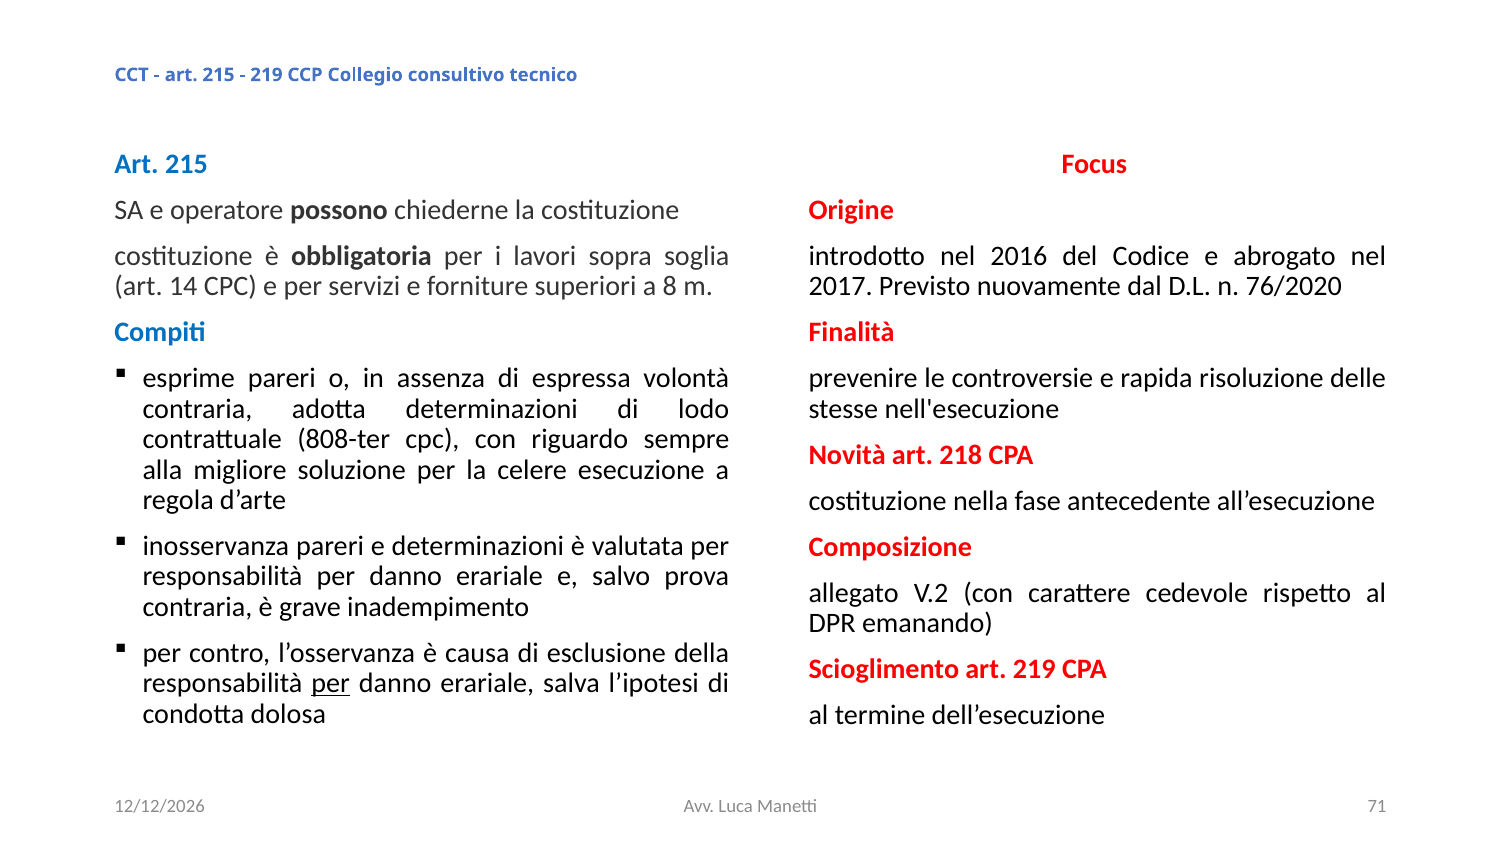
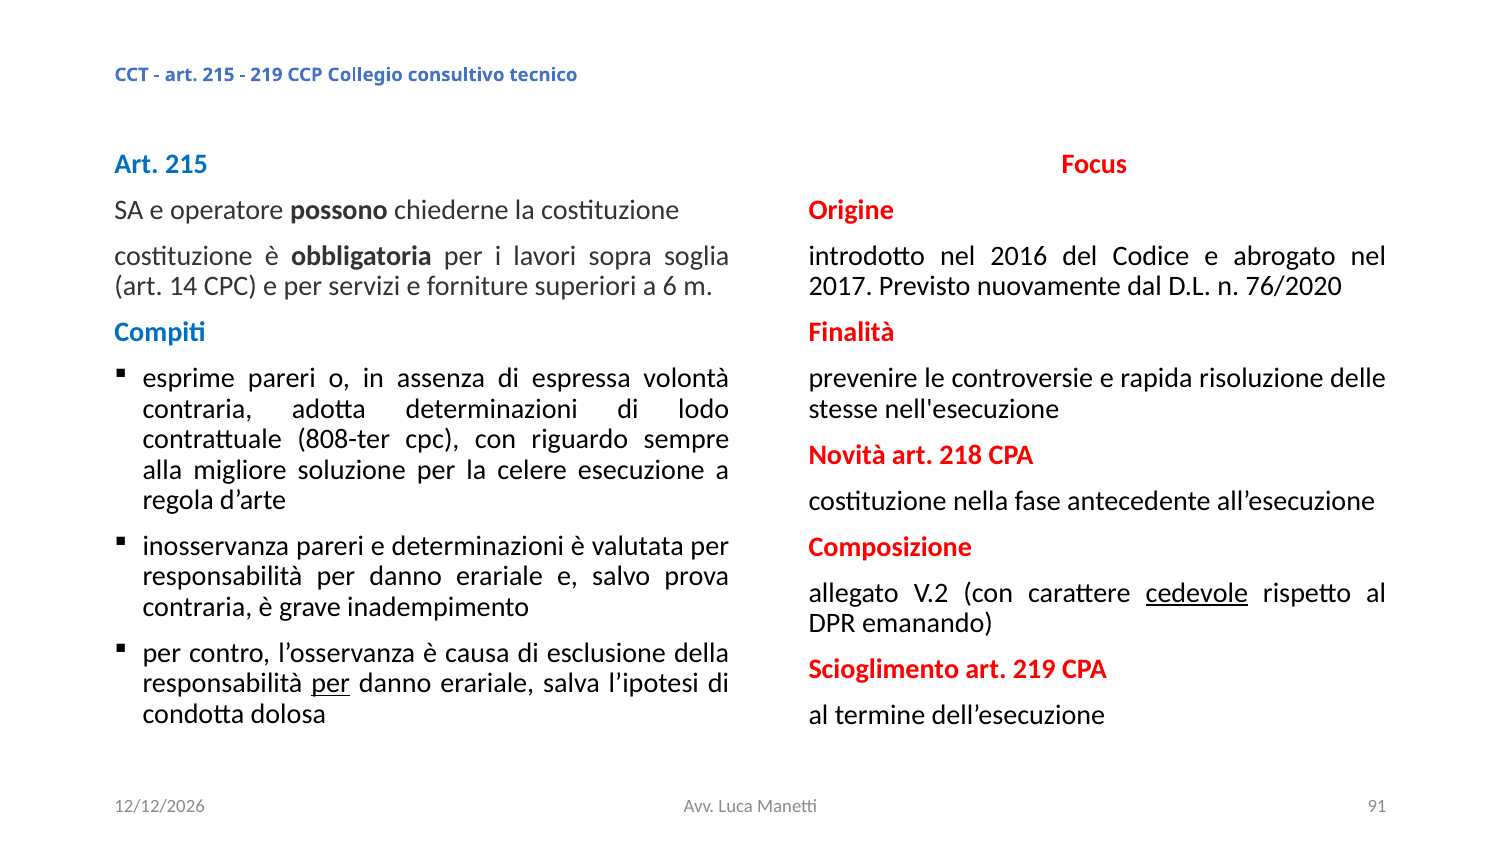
8: 8 -> 6 (670, 287)
cedevole underline: none -> present (1197, 593)
71: 71 -> 91 (1377, 806)
